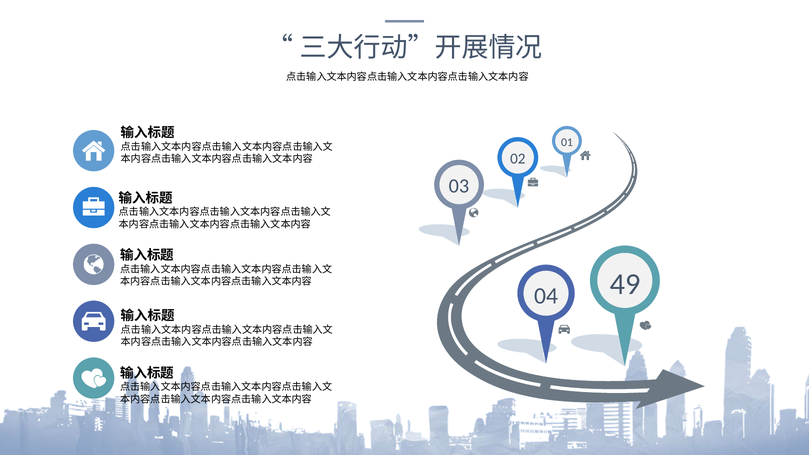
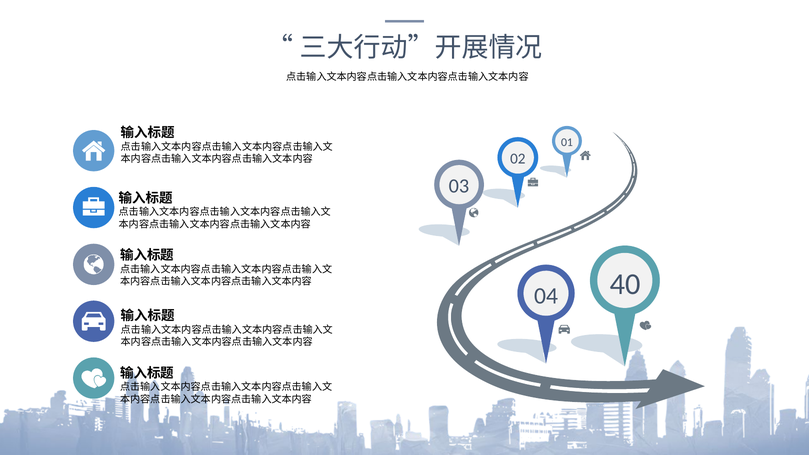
49: 49 -> 40 (625, 284)
